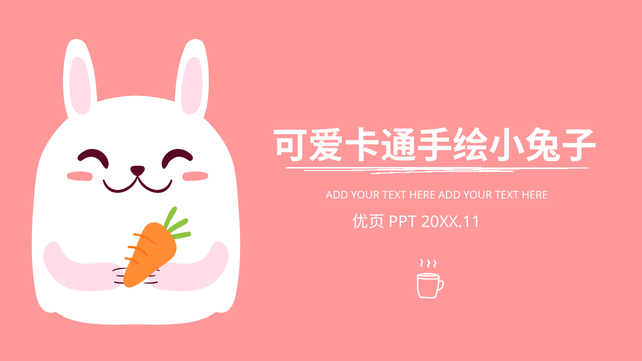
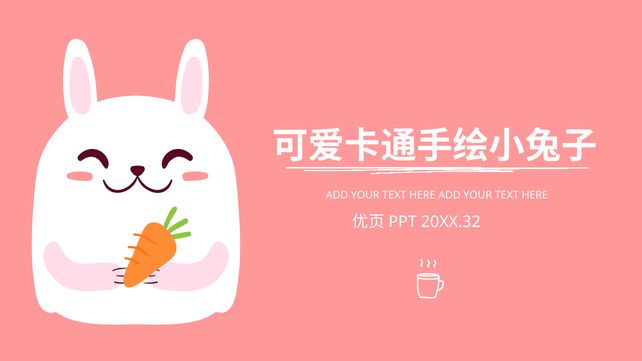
20XX.11: 20XX.11 -> 20XX.32 (451, 222)
